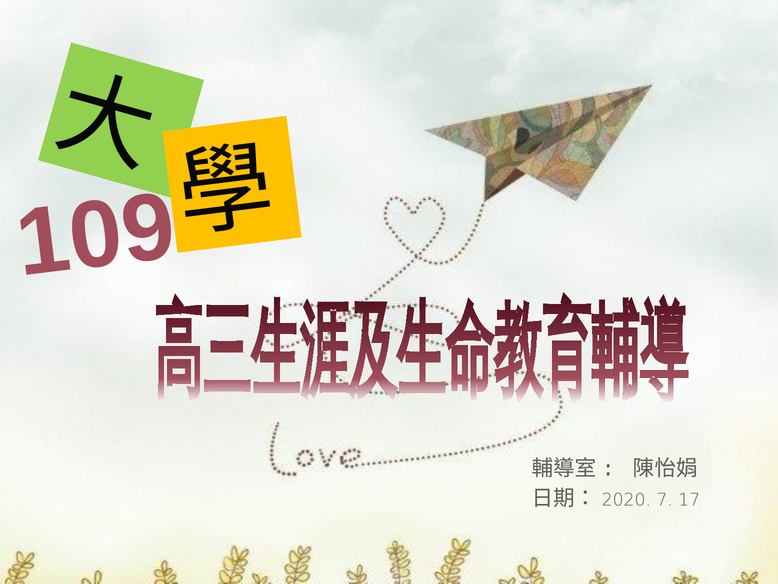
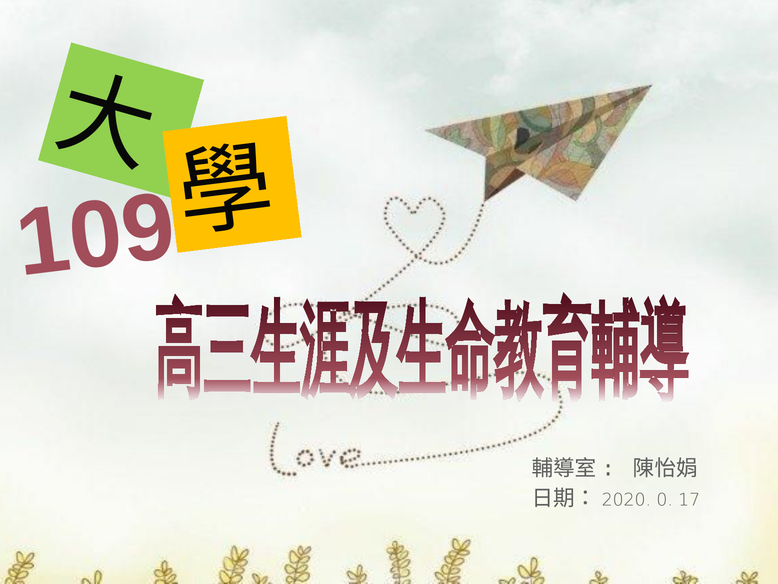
7: 7 -> 0 (665, 500)
